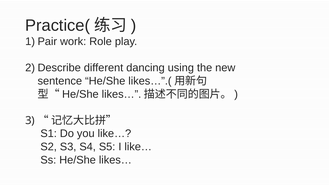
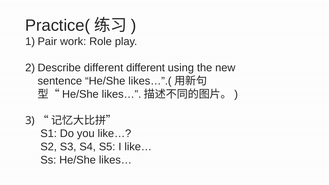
different dancing: dancing -> different (146, 68)
